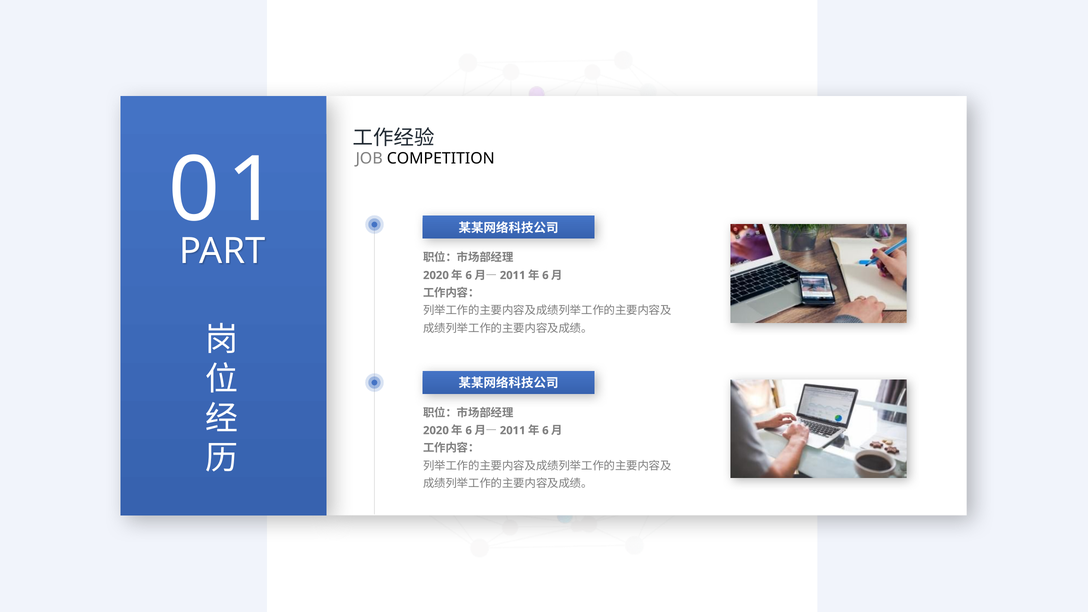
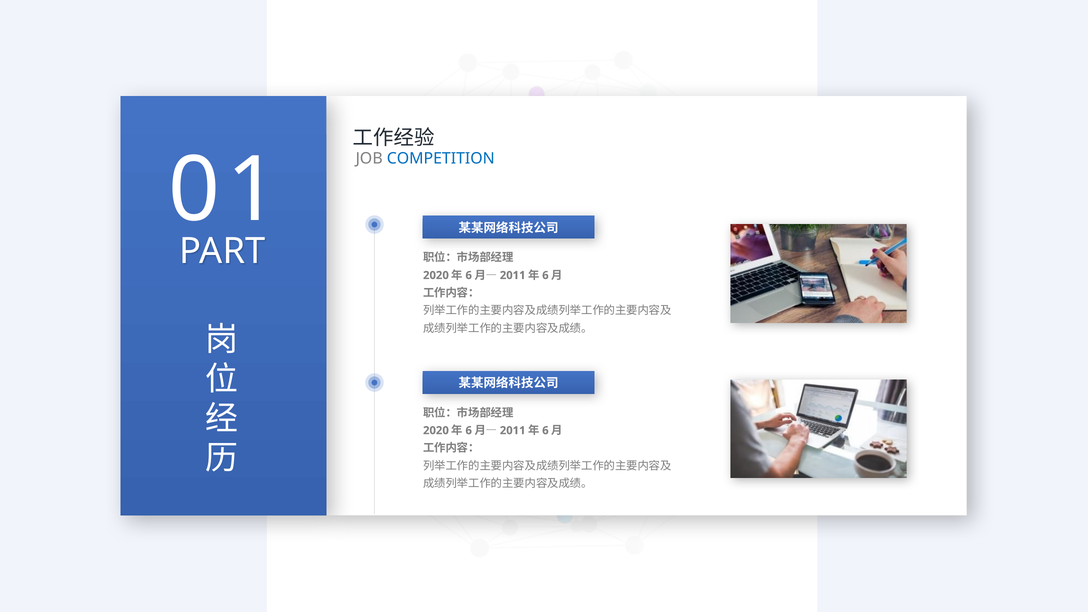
COMPETITION colour: black -> blue (441, 158)
